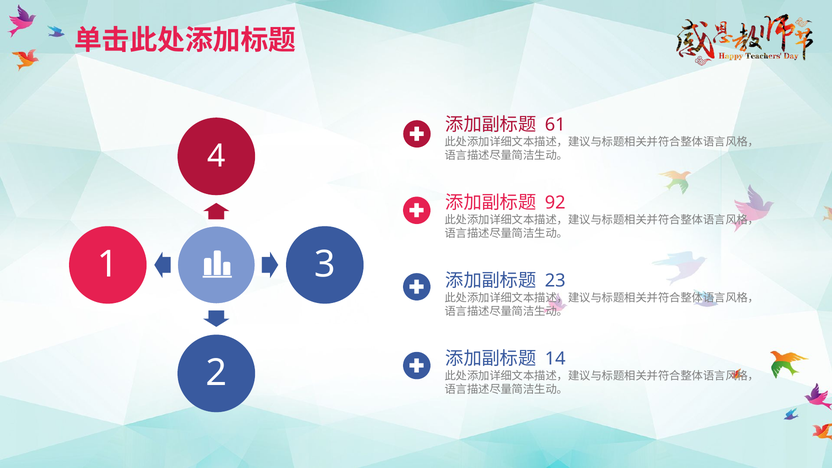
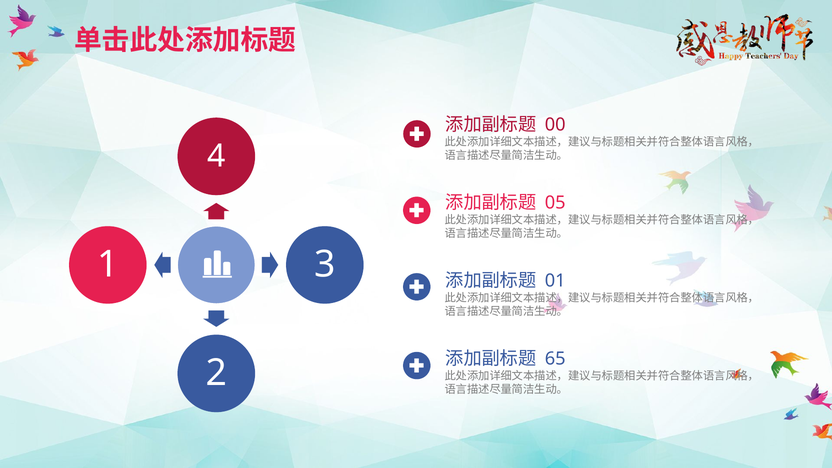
61: 61 -> 00 (555, 125)
92: 92 -> 05 (555, 203)
23: 23 -> 01 (555, 281)
14: 14 -> 65 (555, 359)
